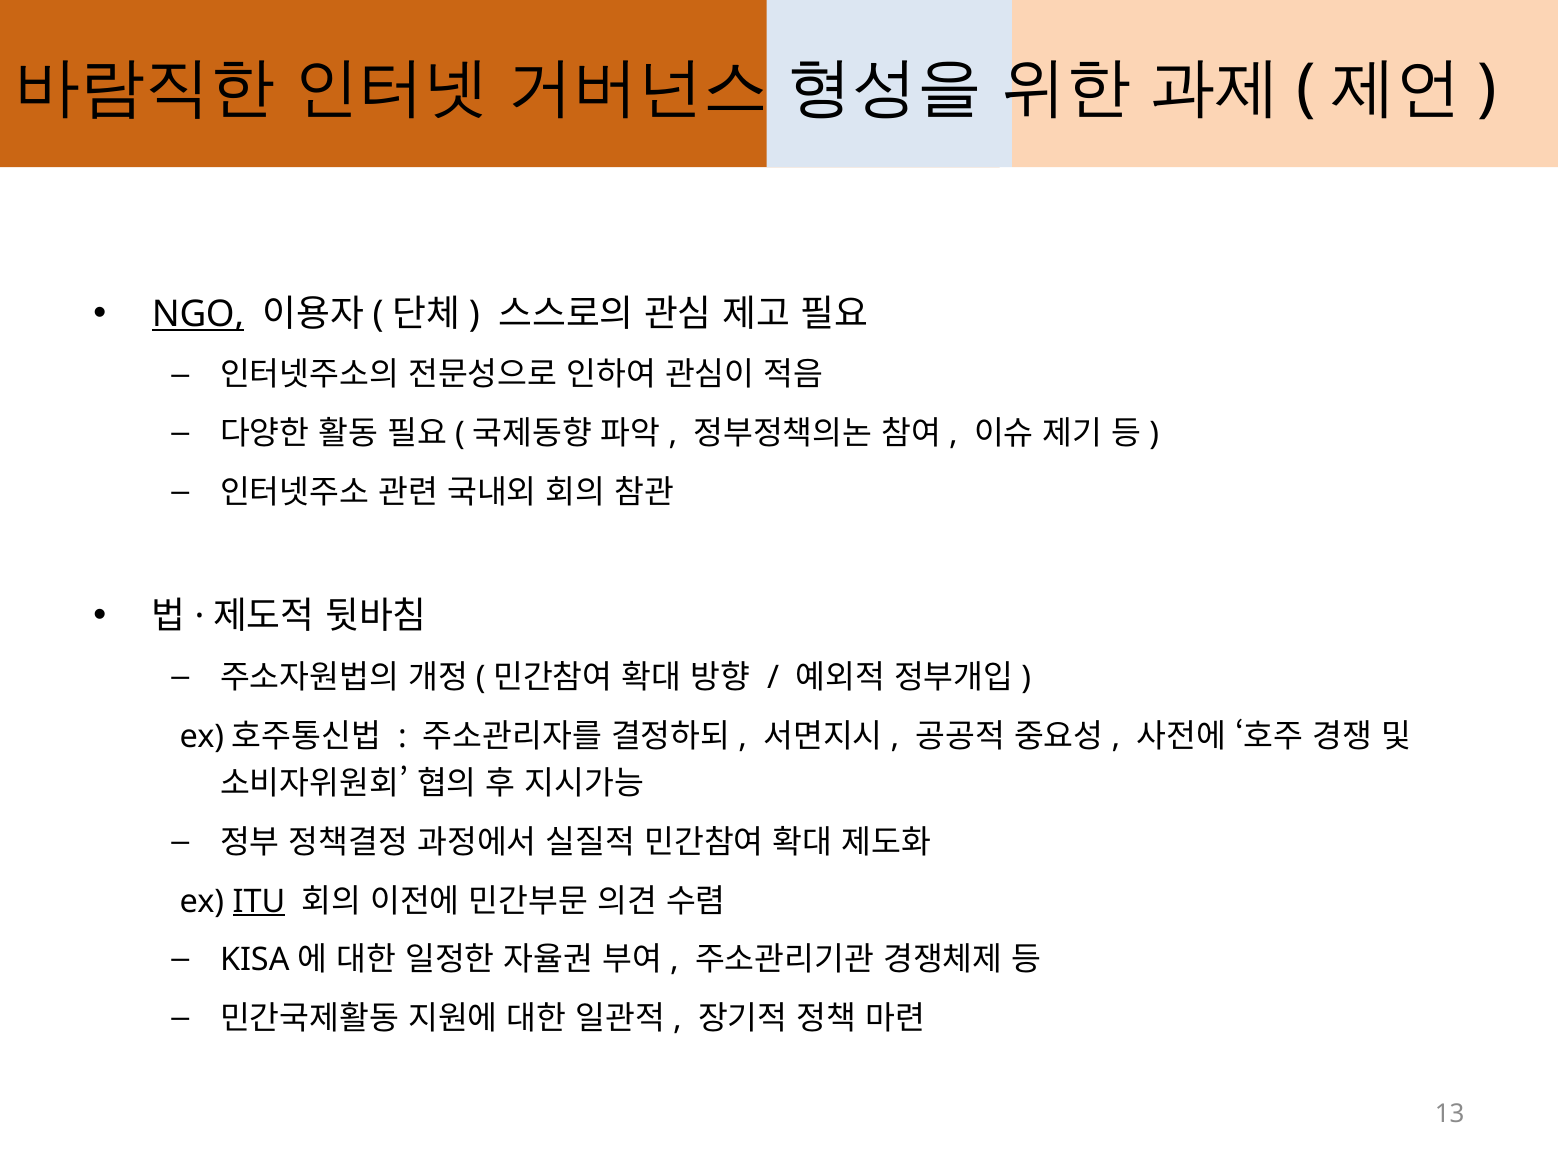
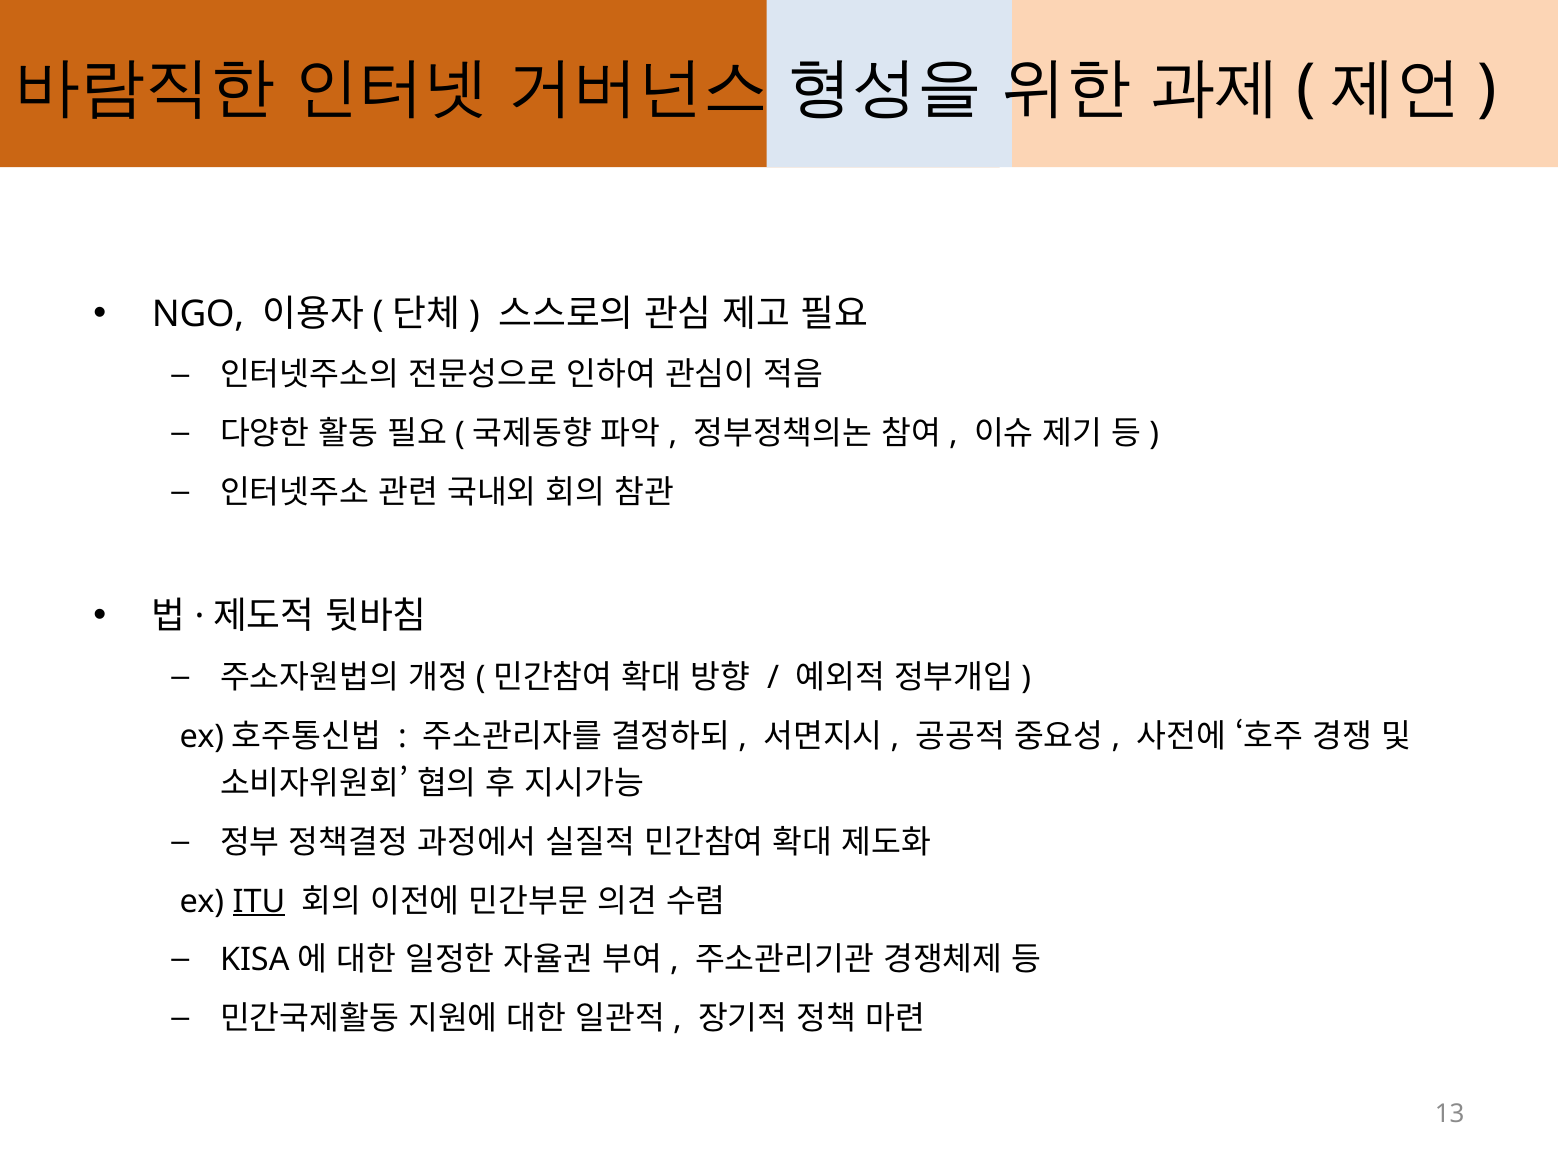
NGO underline: present -> none (198, 314)
